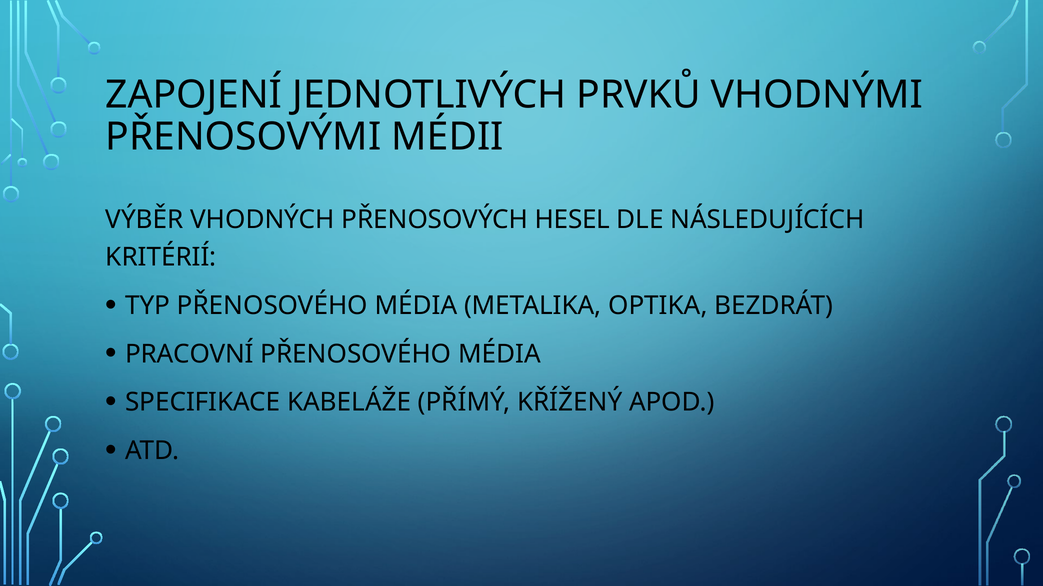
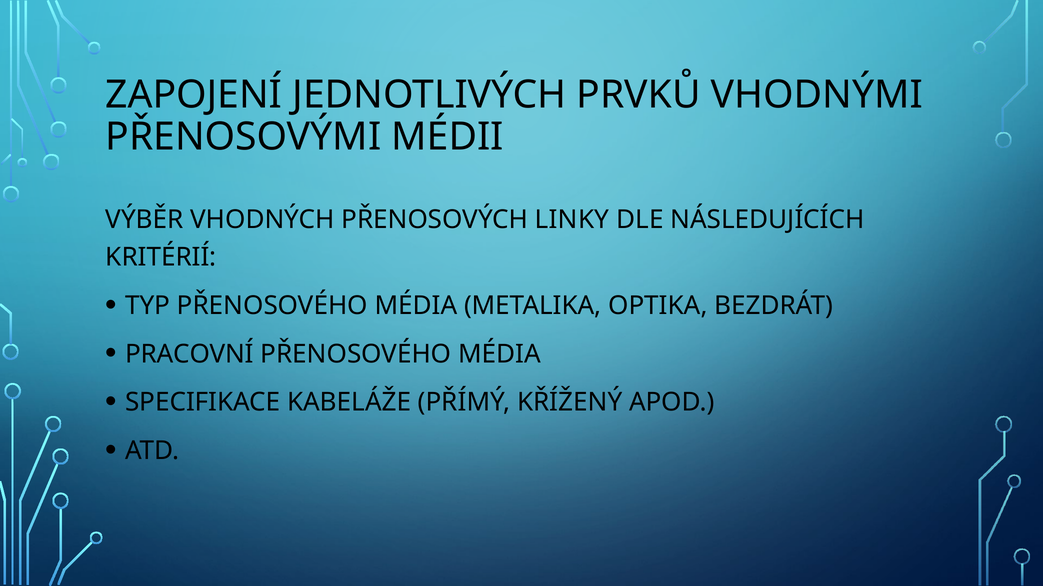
HESEL: HESEL -> LINKY (572, 220)
